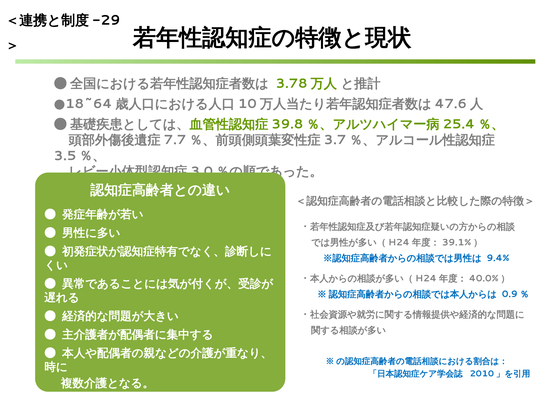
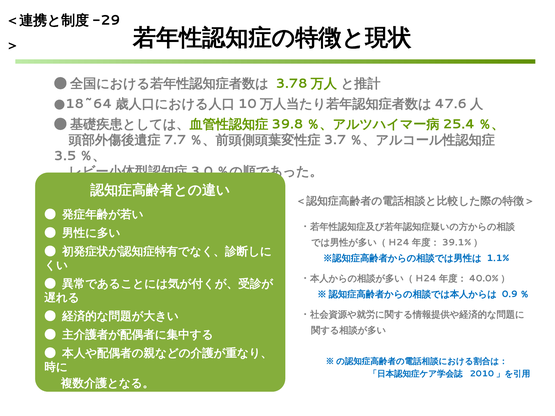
9.4%: 9.4% -> 1.1% (498, 258)
